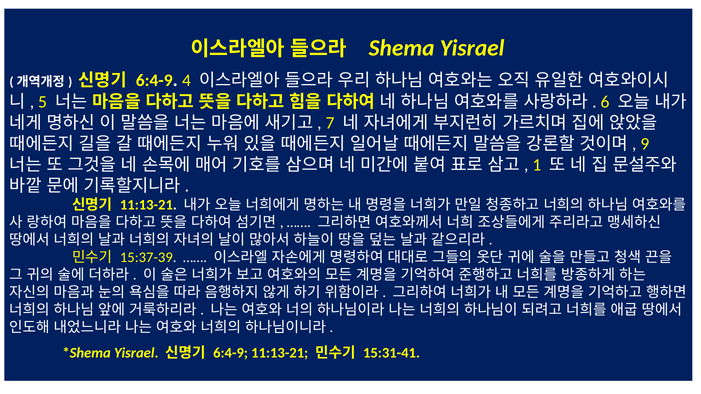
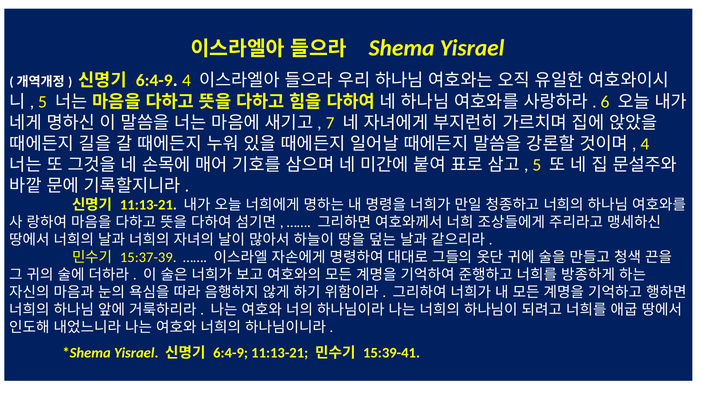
9: 9 -> 4 (645, 144)
1: 1 -> 5 (537, 165)
15:31-41: 15:31-41 -> 15:39-41 (391, 353)
